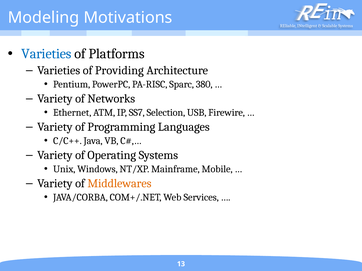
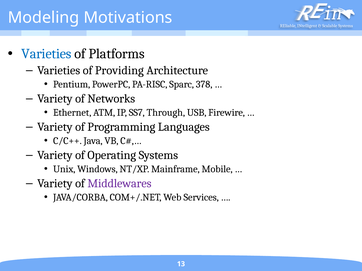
380: 380 -> 378 (204, 84)
Selection: Selection -> Through (166, 113)
Middlewares colour: orange -> purple (119, 184)
